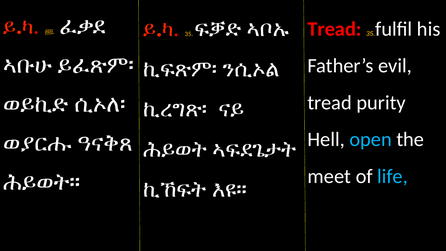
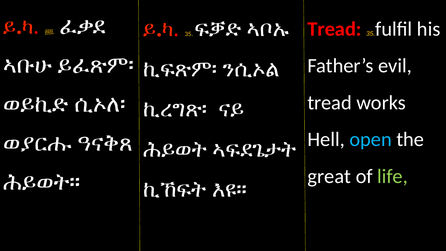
purity: purity -> works (381, 103)
meet: meet -> great (329, 176)
life colour: light blue -> light green (393, 176)
